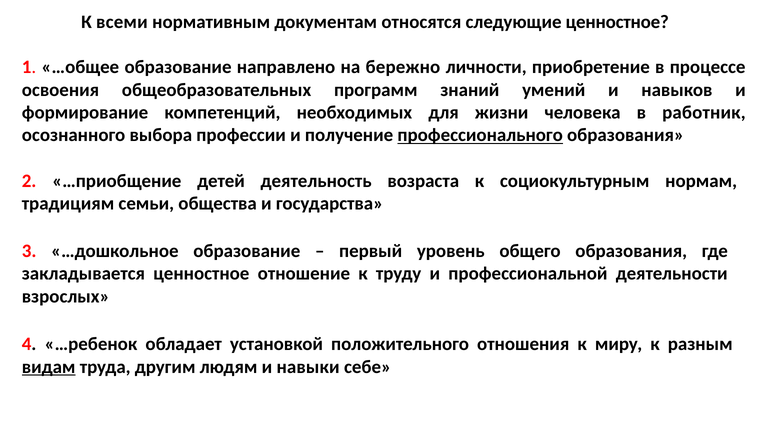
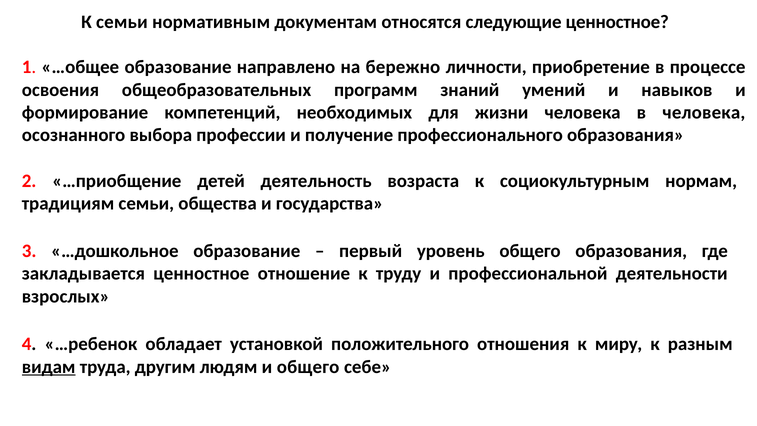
К всеми: всеми -> семьи (122, 22)
в работник: работник -> человека (704, 112)
профессионального underline: present -> none (480, 135)
и навыки: навыки -> общего (308, 367)
